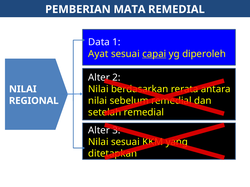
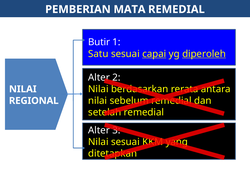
Data: Data -> Butir (99, 42)
Ayat: Ayat -> Satu (98, 54)
diperoleh underline: none -> present (204, 54)
